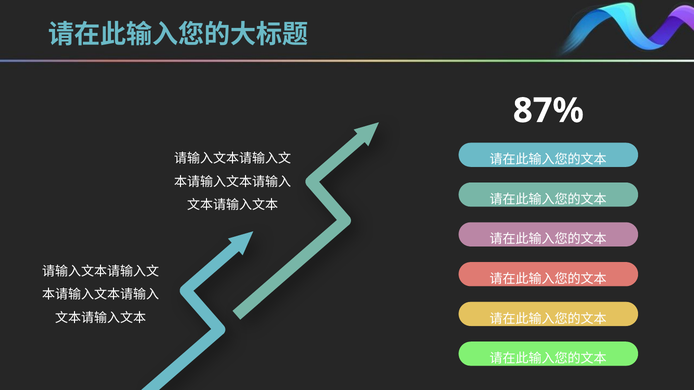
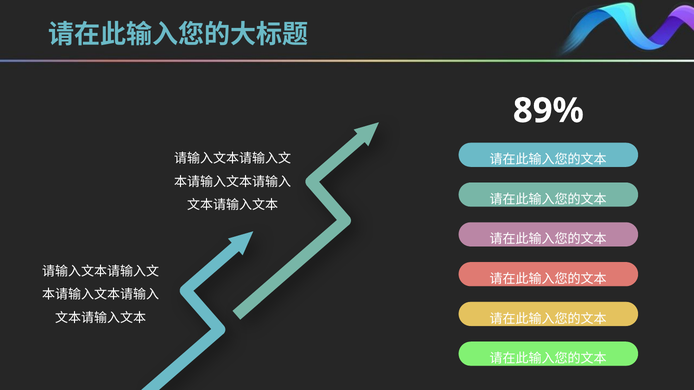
87%: 87% -> 89% (548, 111)
